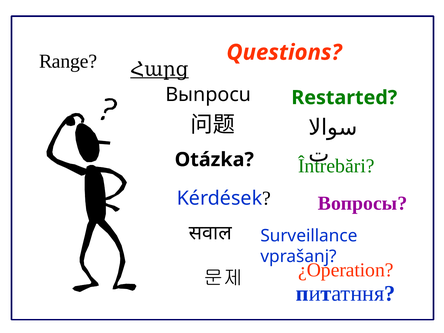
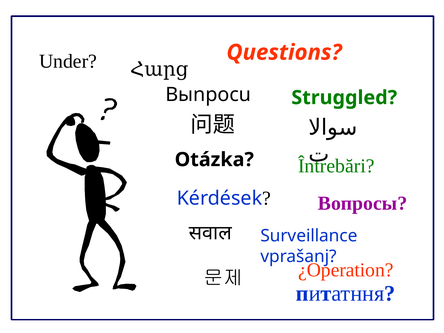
Range: Range -> Under (68, 61)
Հարց underline: present -> none (159, 69)
Restarted: Restarted -> Struggled (344, 98)
